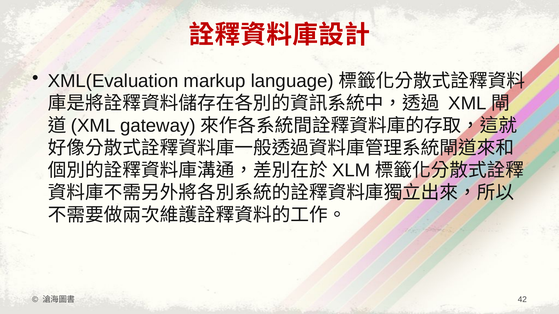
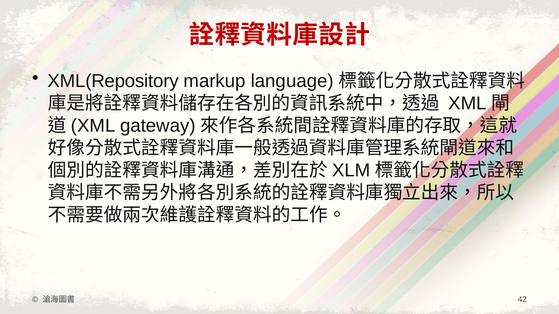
XML(Evaluation: XML(Evaluation -> XML(Repository (113, 81)
